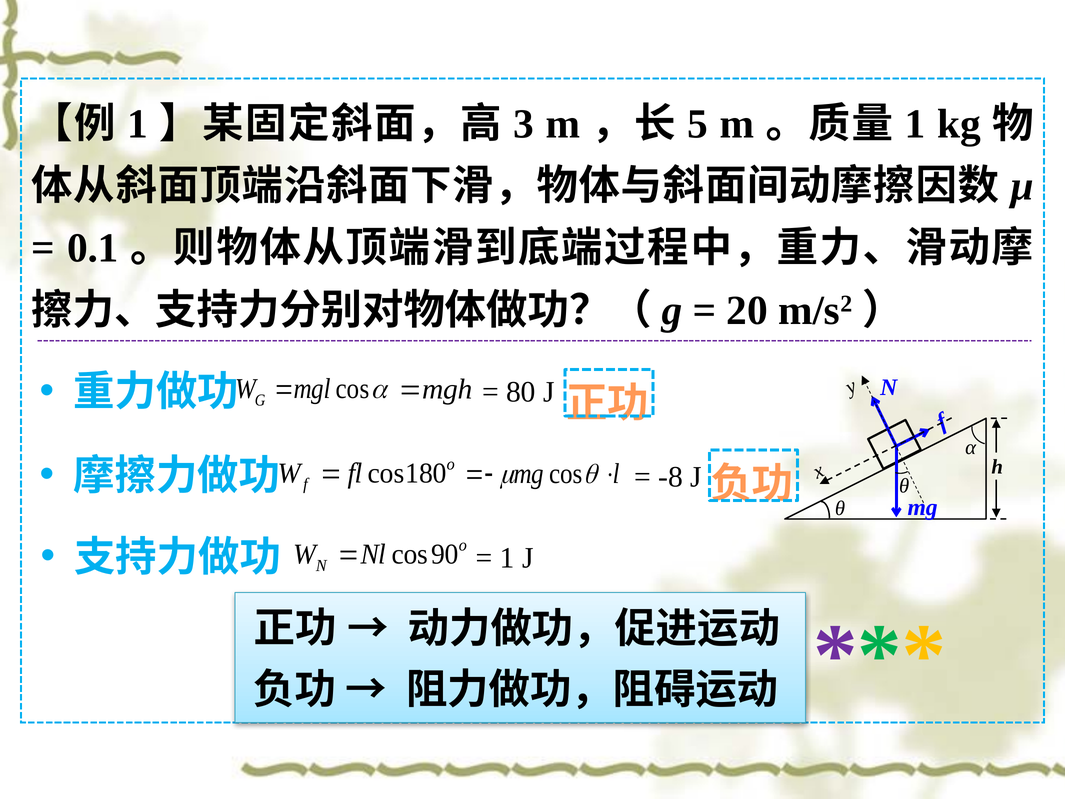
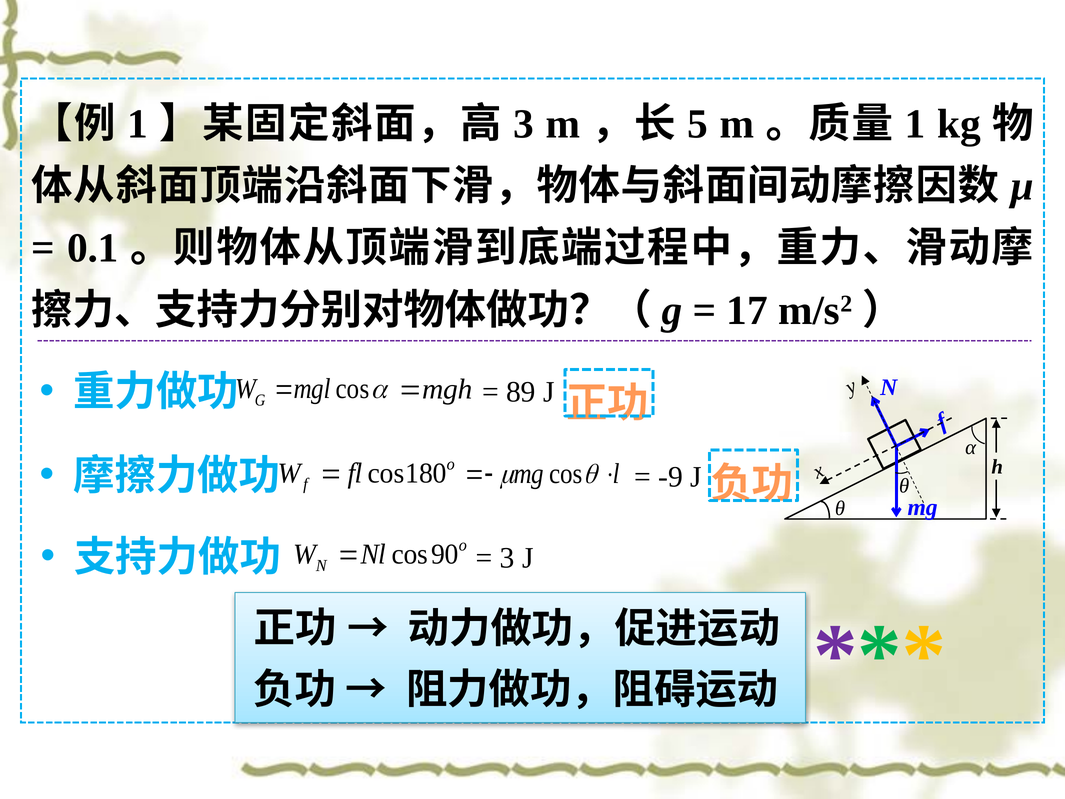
20: 20 -> 17 (747, 310)
80: 80 -> 89 (521, 392)
-8: -8 -> -9 (671, 477)
1: 1 -> 3 (507, 558)
